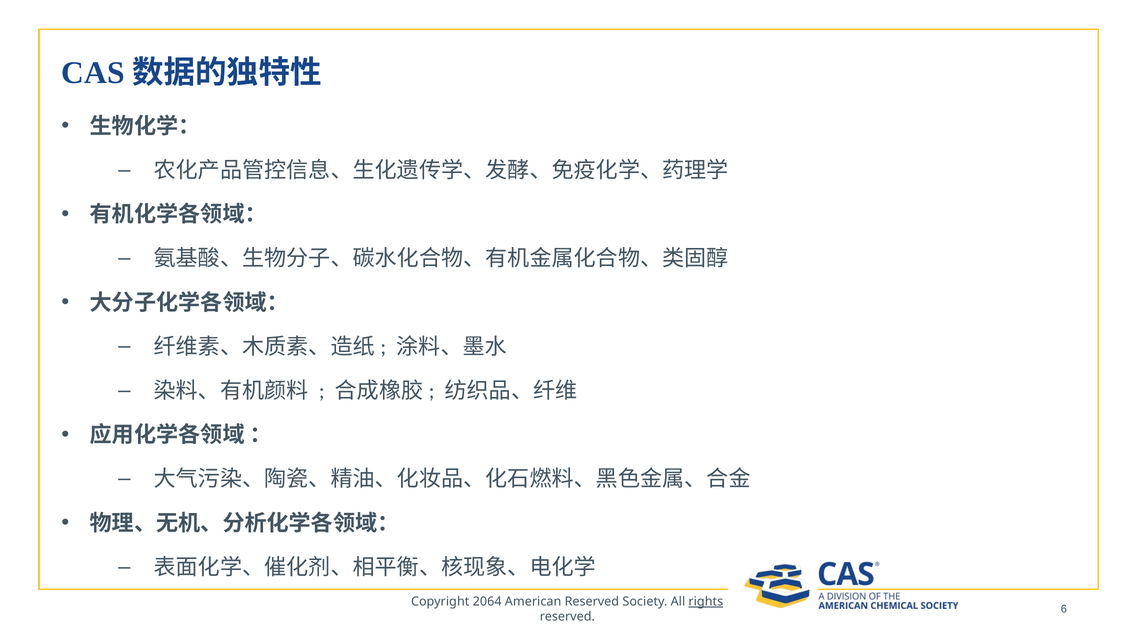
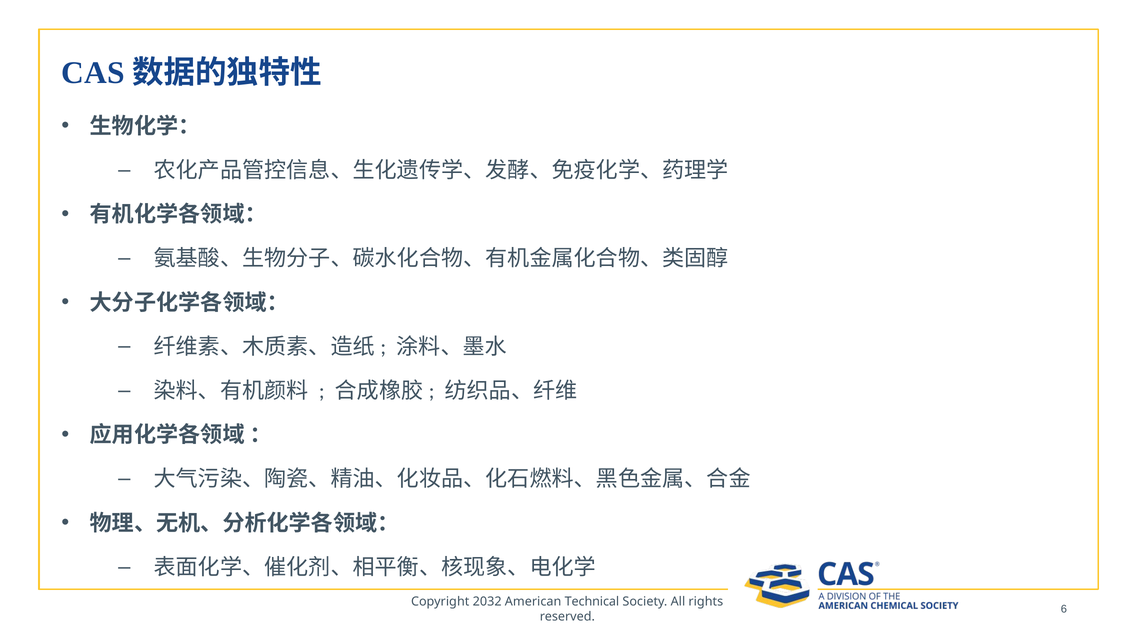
2064: 2064 -> 2032 (487, 602)
American Reserved: Reserved -> Technical (592, 602)
rights underline: present -> none (706, 602)
